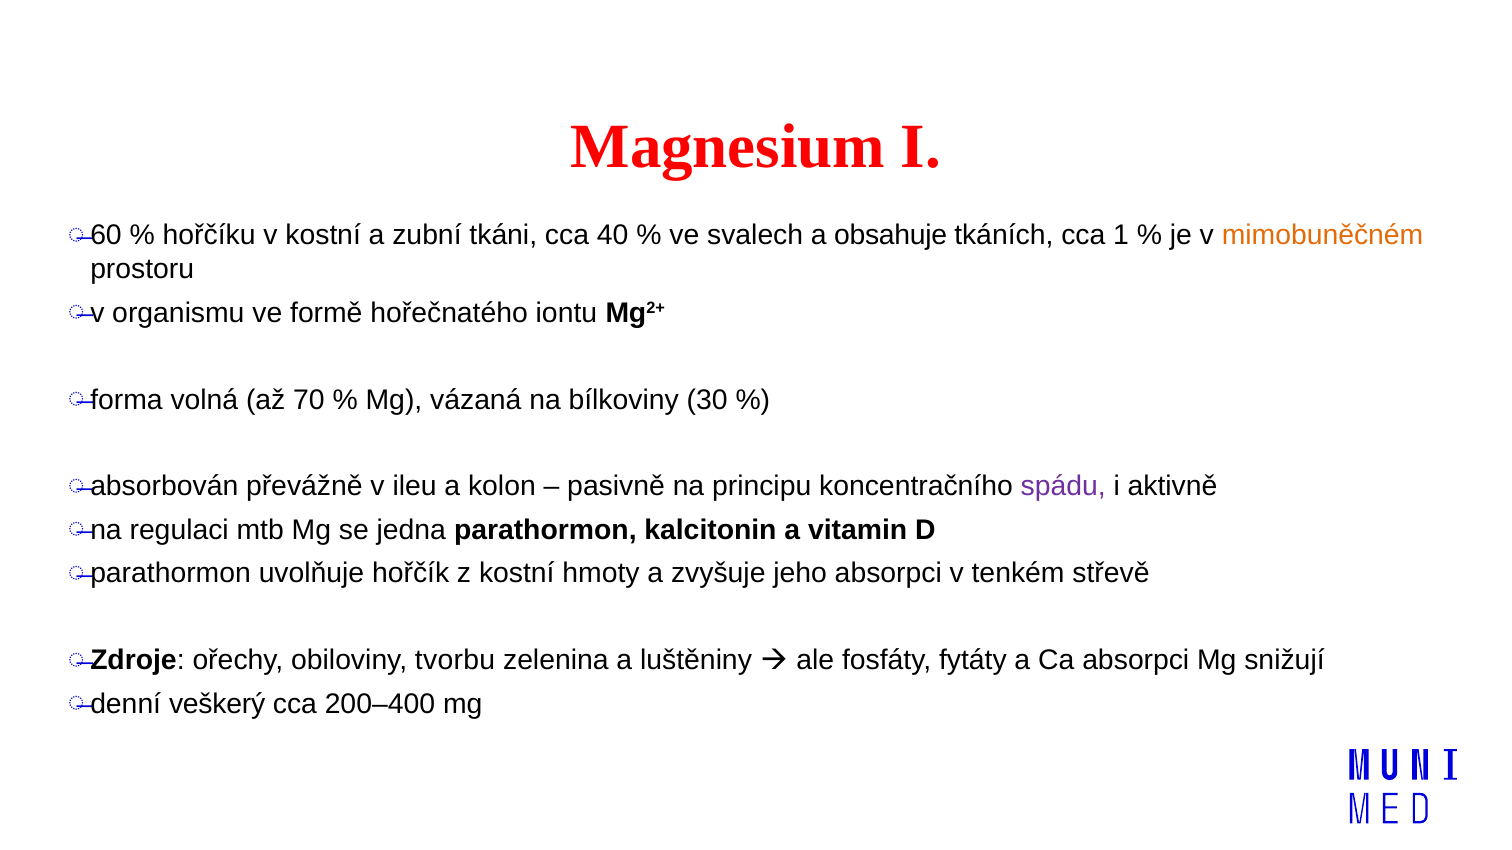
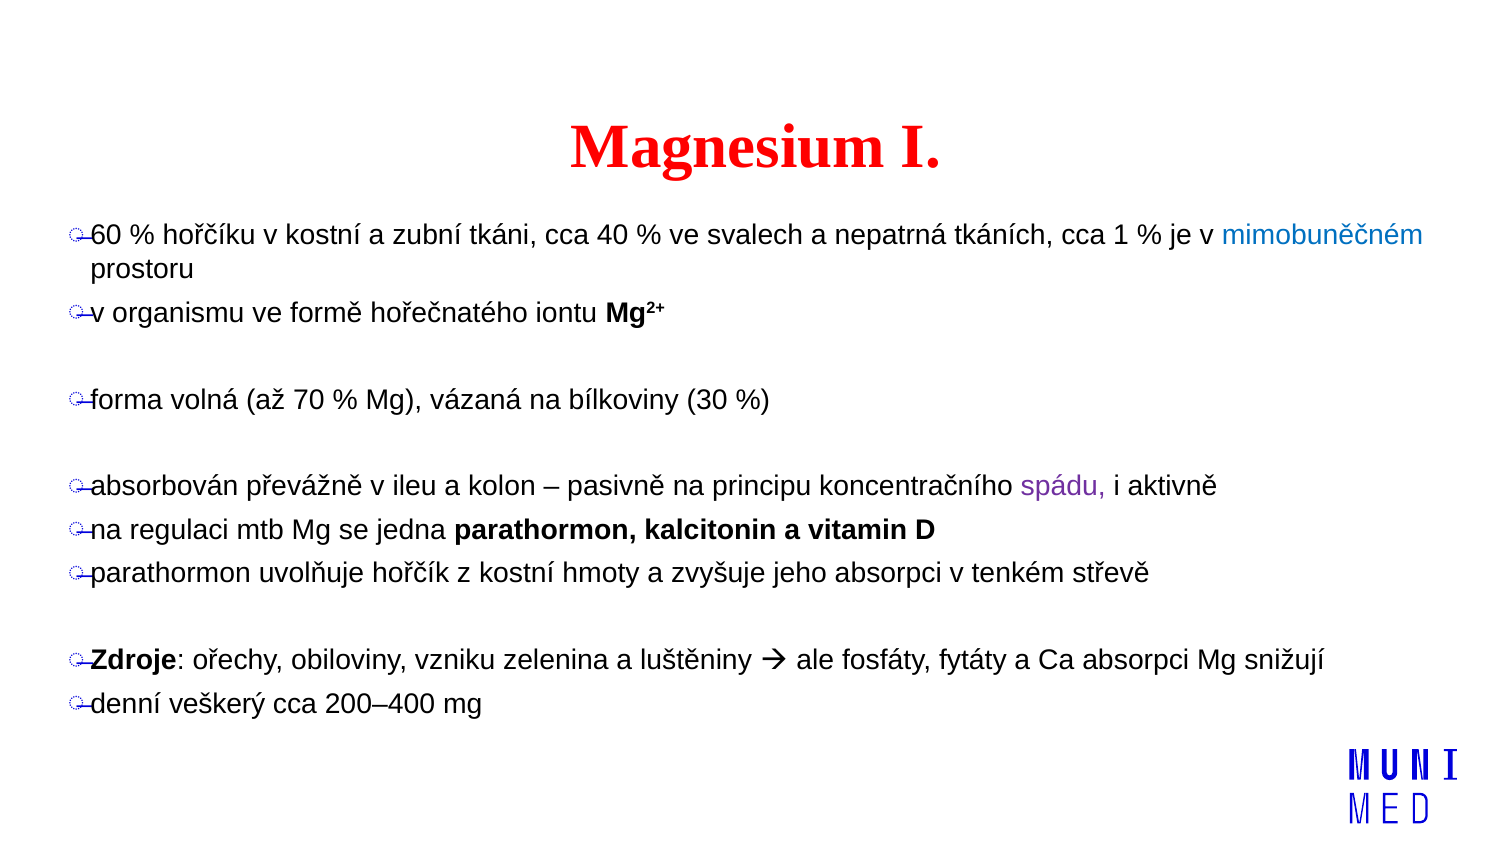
obsahuje: obsahuje -> nepatrná (891, 235)
mimobuněčném colour: orange -> blue (1323, 235)
tvorbu: tvorbu -> vzniku (455, 661)
